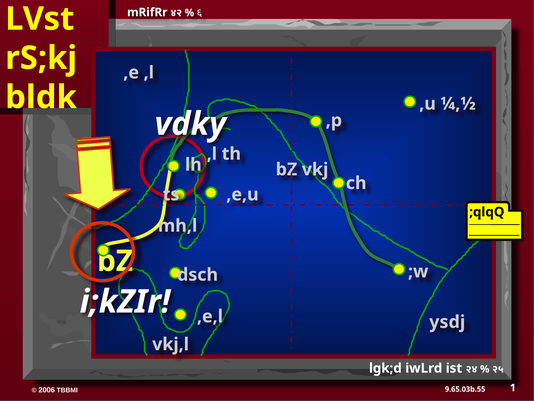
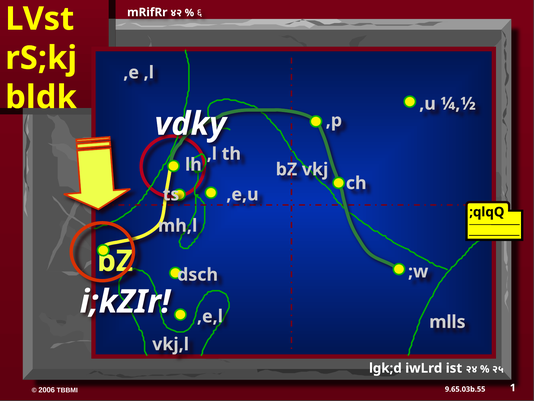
ysdj: ysdj -> mlls (447, 322)
